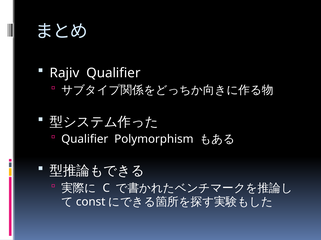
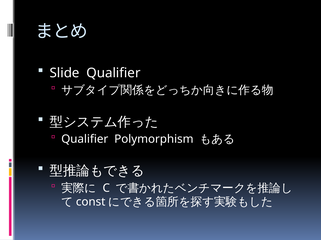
Rajiv: Rajiv -> Slide (65, 73)
